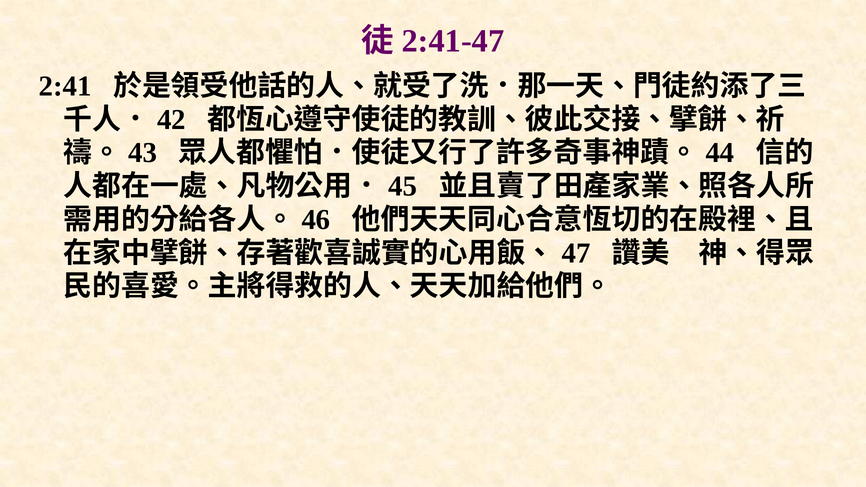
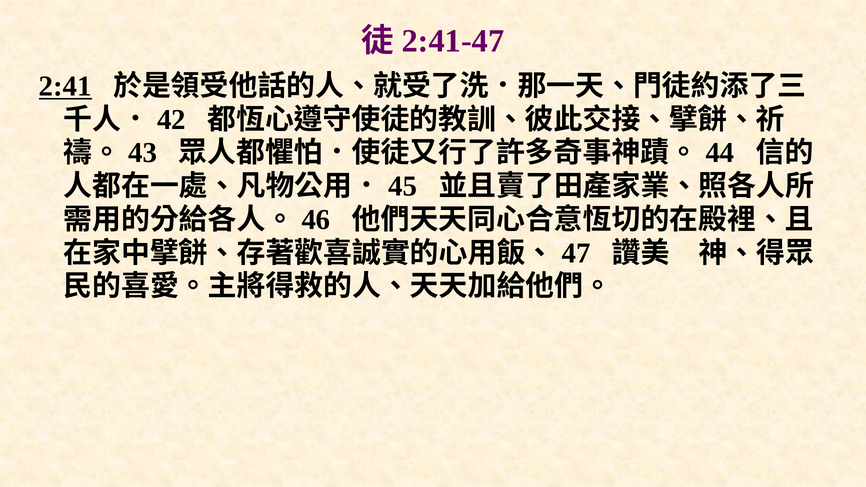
2:41 underline: none -> present (65, 86)
